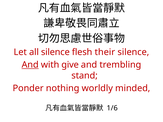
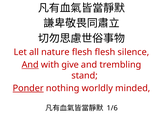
all silence: silence -> nature (55, 52)
flesh their: their -> flesh (105, 52)
Ponder underline: none -> present (28, 88)
